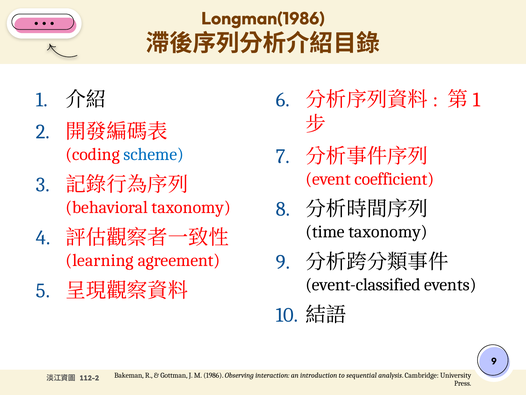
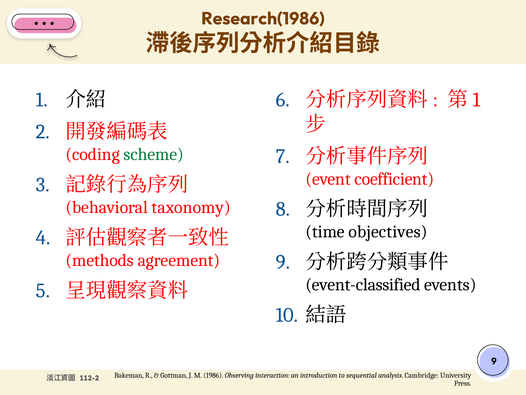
Longman(1986: Longman(1986 -> Research(1986 (263, 19)
scheme colour: blue -> green (154, 154)
time taxonomy: taxonomy -> objectives (388, 232)
learning: learning -> methods (100, 260)
